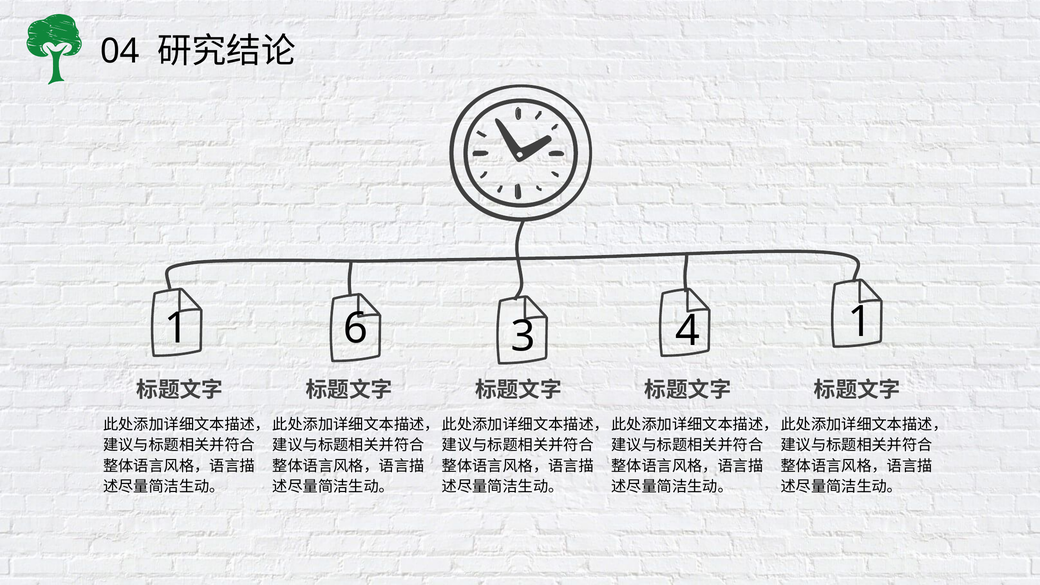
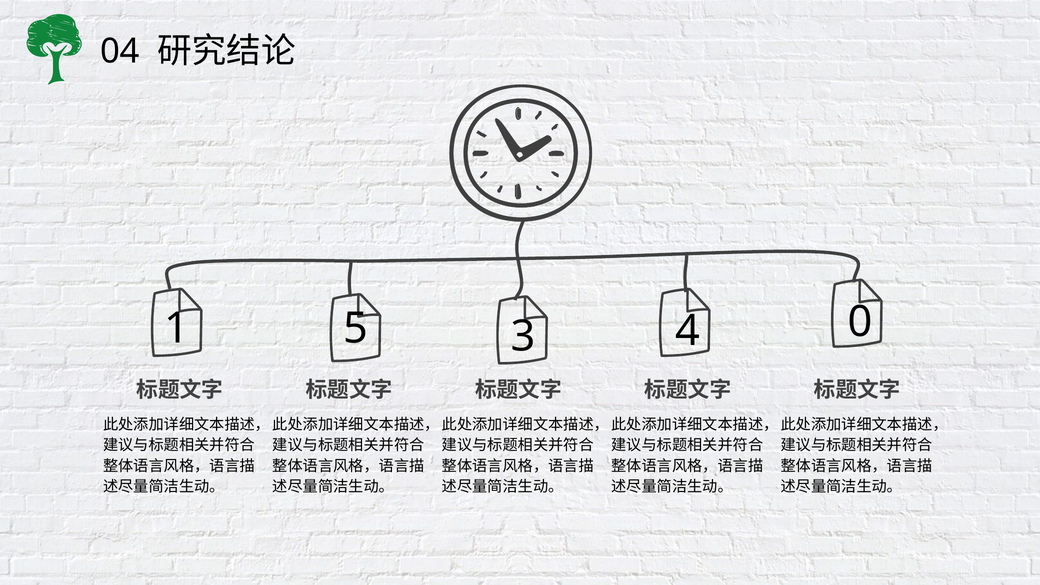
6: 6 -> 5 (355, 328)
4 1: 1 -> 0 (860, 322)
